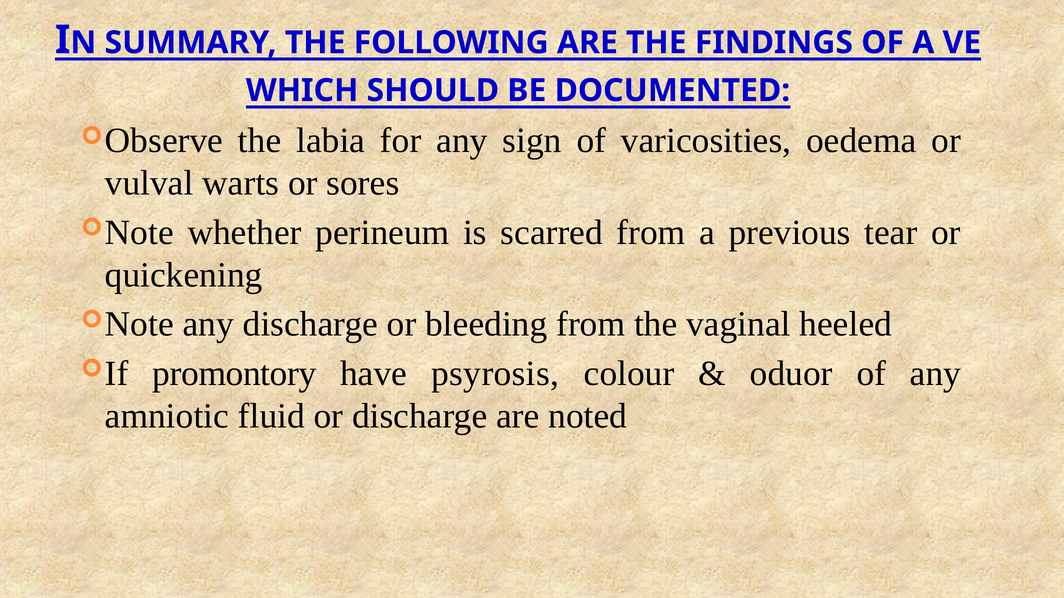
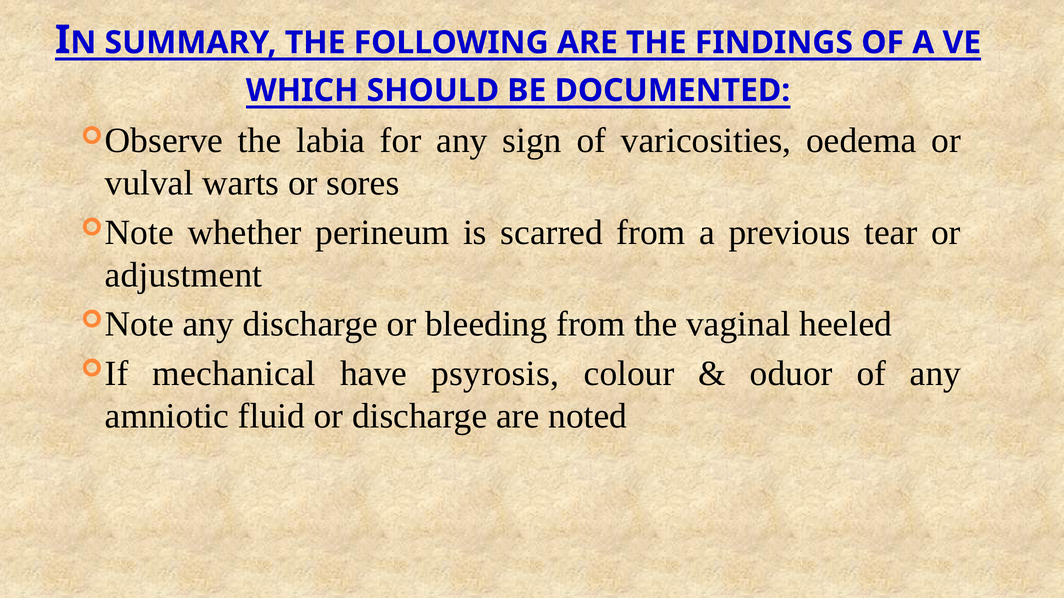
quickening: quickening -> adjustment (184, 275)
promontory: promontory -> mechanical (234, 374)
